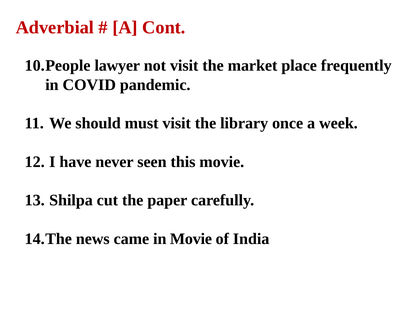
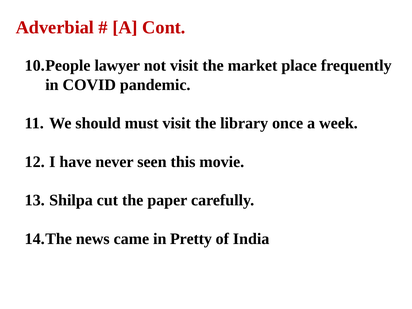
in Movie: Movie -> Pretty (191, 239)
